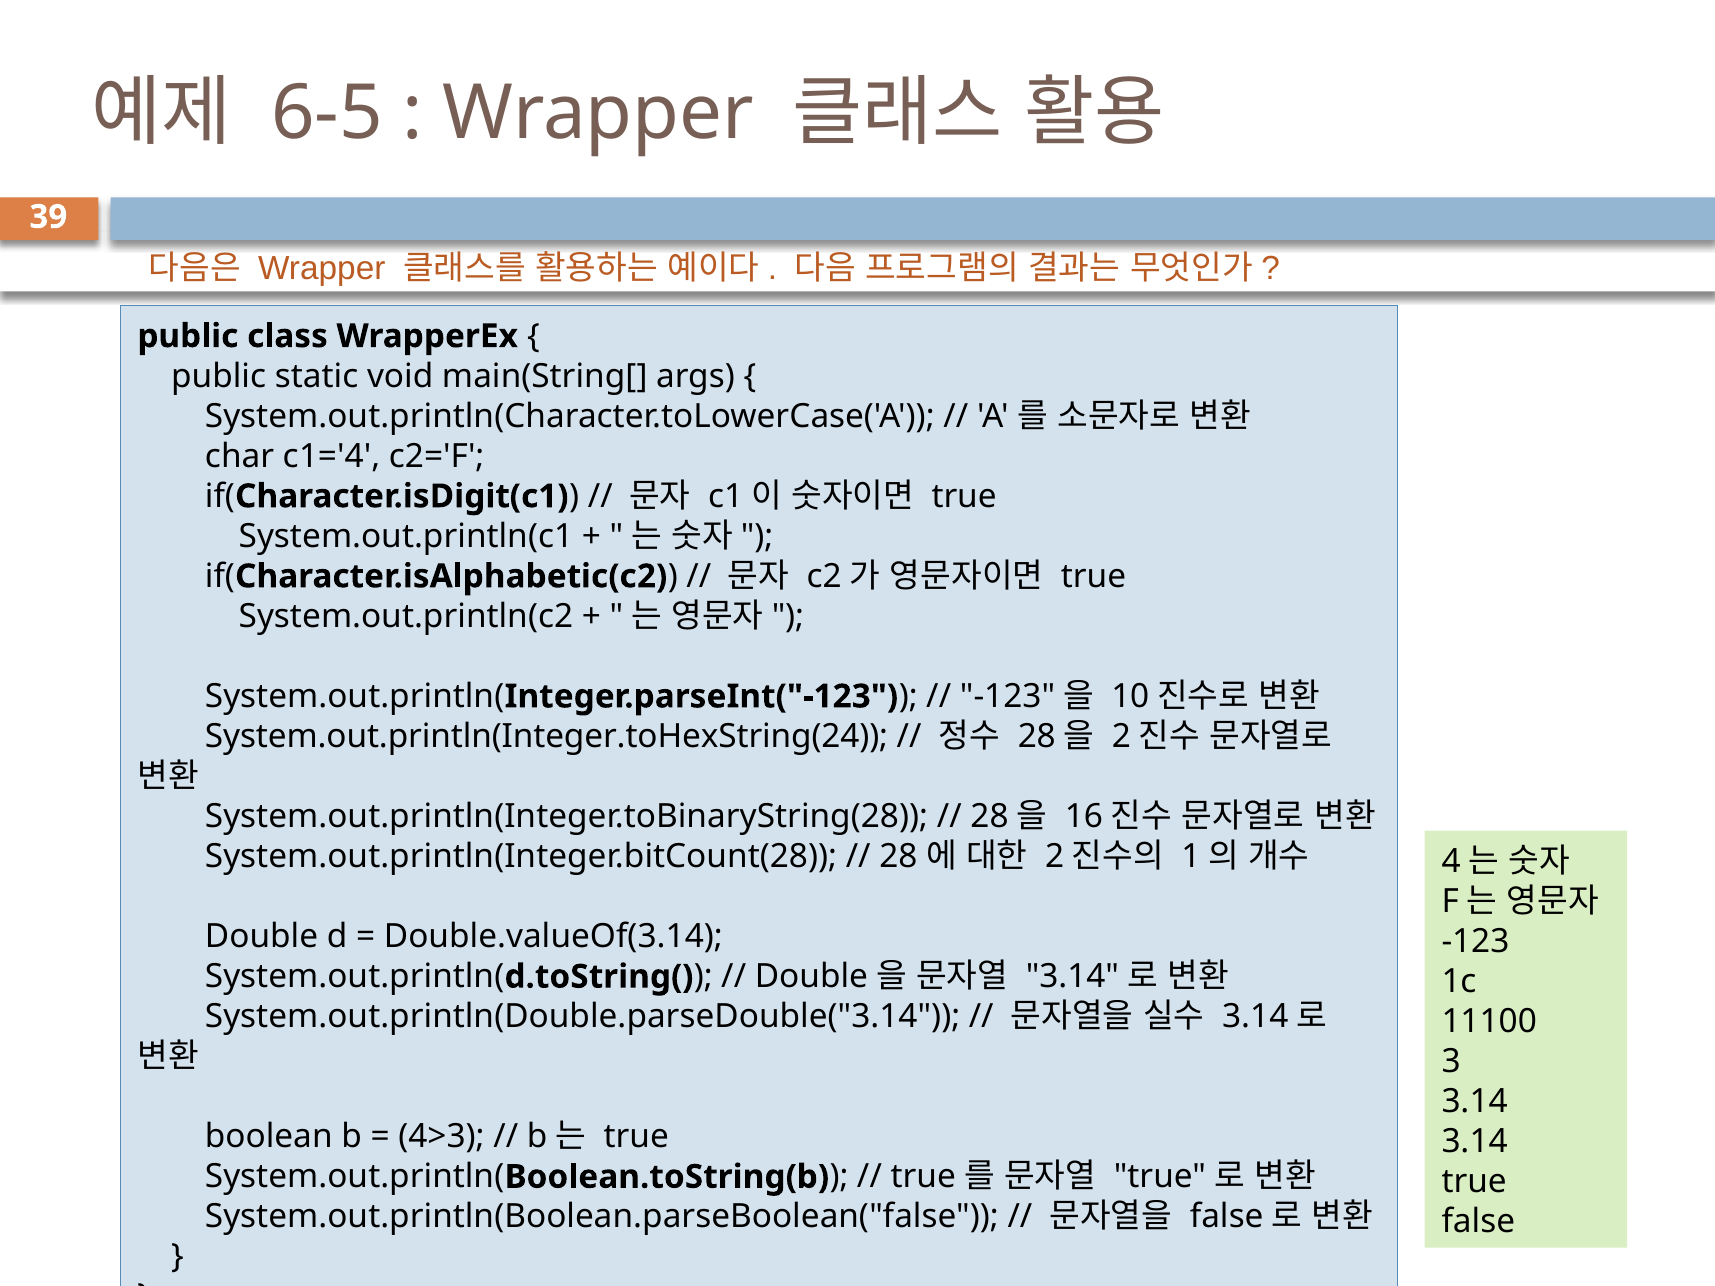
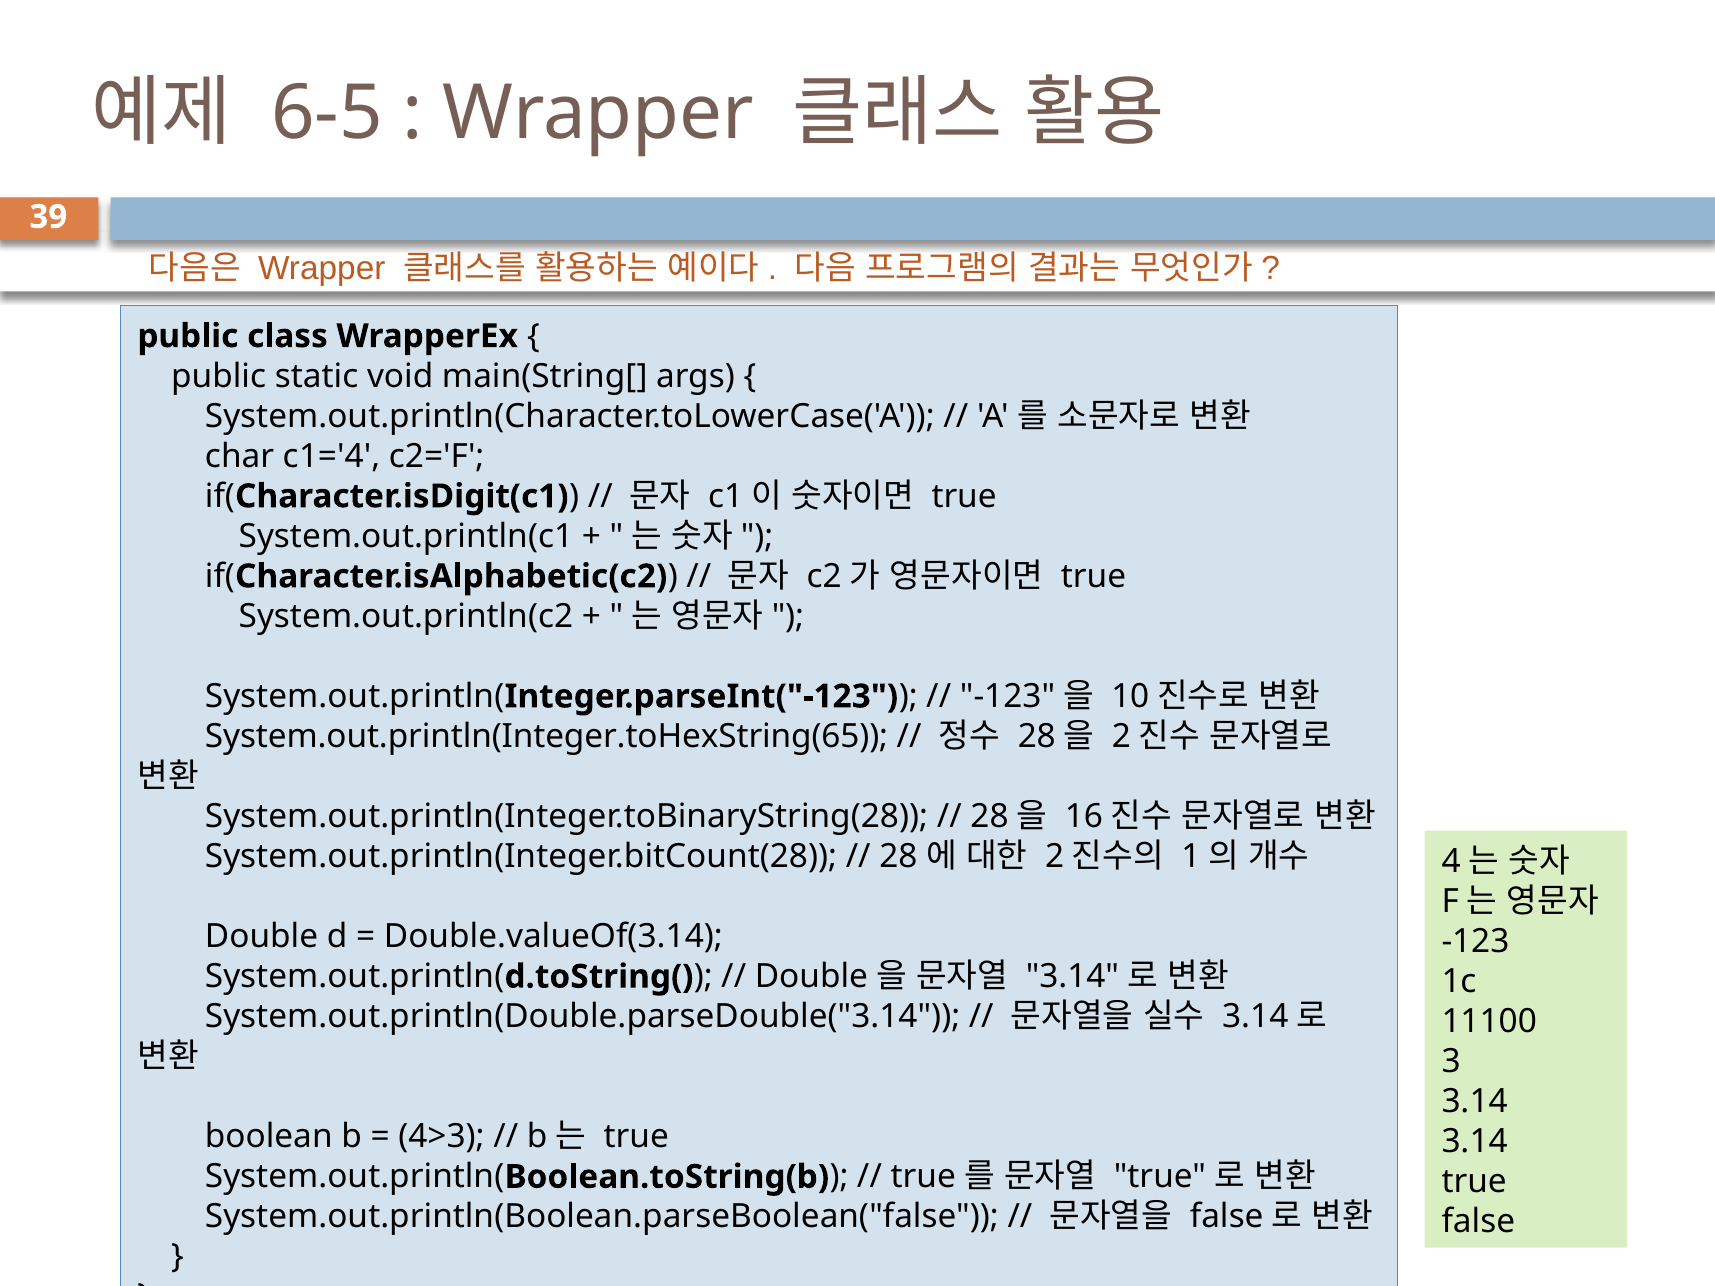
System.out.println(Integer.toHexString(24: System.out.println(Integer.toHexString(24 -> System.out.println(Integer.toHexString(65 (547, 737)
